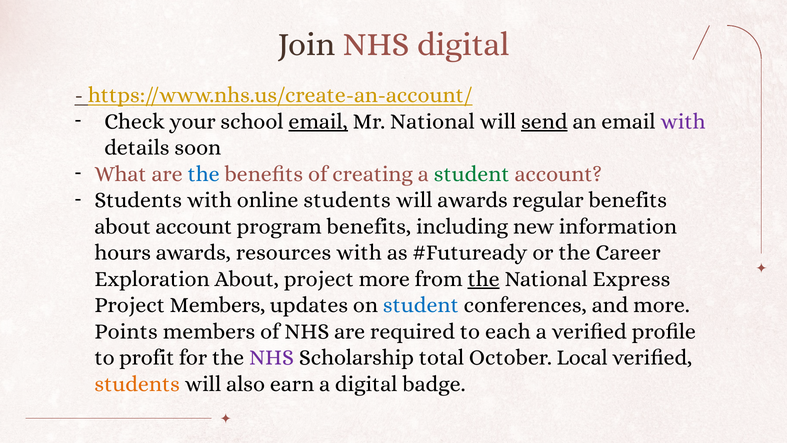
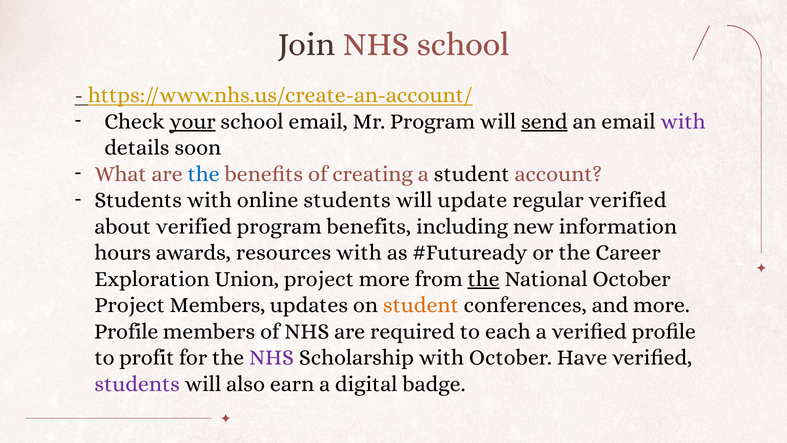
NHS digital: digital -> school (463, 45)
your underline: none -> present (193, 121)
email underline: present -> none (318, 121)
Mr National: National -> Program (433, 121)
student colour: green -> black (472, 174)
will awards: awards -> update (472, 200)
regular benefits: benefits -> verified (628, 200)
about account: account -> verified (194, 226)
Exploration About: About -> Union (247, 279)
National Express: Express -> October (632, 279)
student colour: blue -> orange (421, 305)
Points: Points -> Profile (126, 331)
Scholarship total: total -> with (441, 358)
Local: Local -> Have (582, 358)
students colour: orange -> purple (137, 384)
